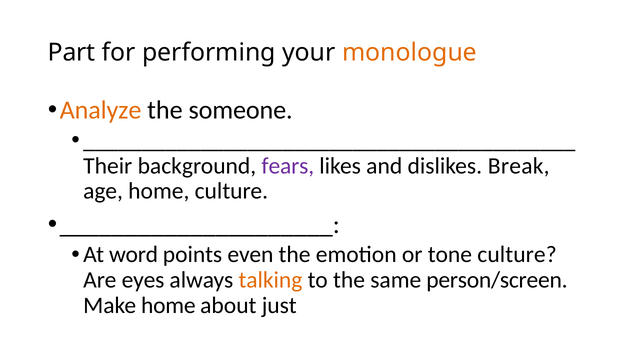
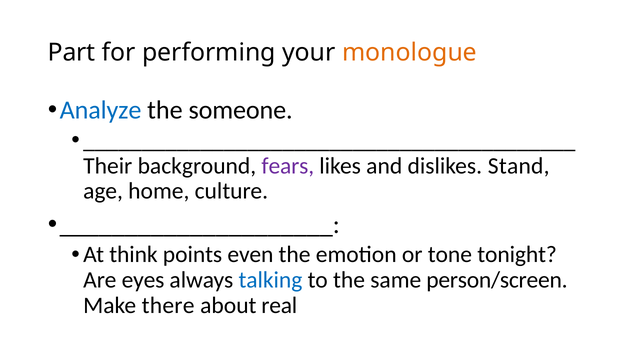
Analyze colour: orange -> blue (101, 110)
Break: Break -> Stand (519, 166)
word: word -> think (133, 255)
tone culture: culture -> tonight (517, 255)
talking colour: orange -> blue (270, 280)
Make home: home -> there (168, 306)
just: just -> real (279, 306)
